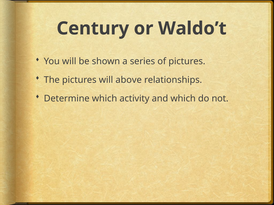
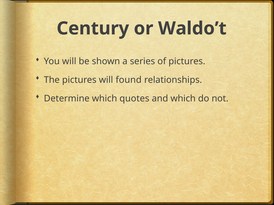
above: above -> found (129, 80)
activity: activity -> quotes (134, 99)
